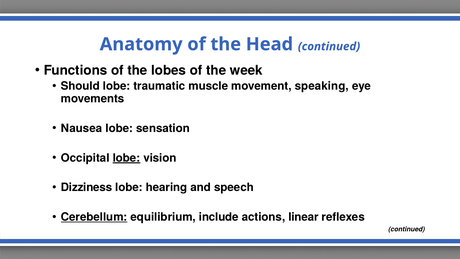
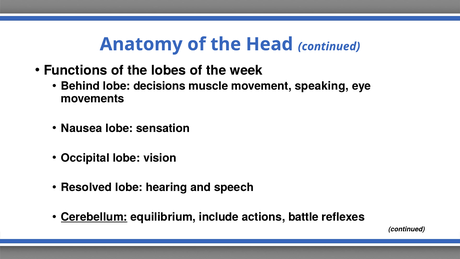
Should: Should -> Behind (80, 86)
traumatic: traumatic -> decisions (159, 86)
lobe underline: present -> none (126, 158)
Dizziness: Dizziness -> Resolved (86, 187)
linear: linear -> battle (303, 217)
